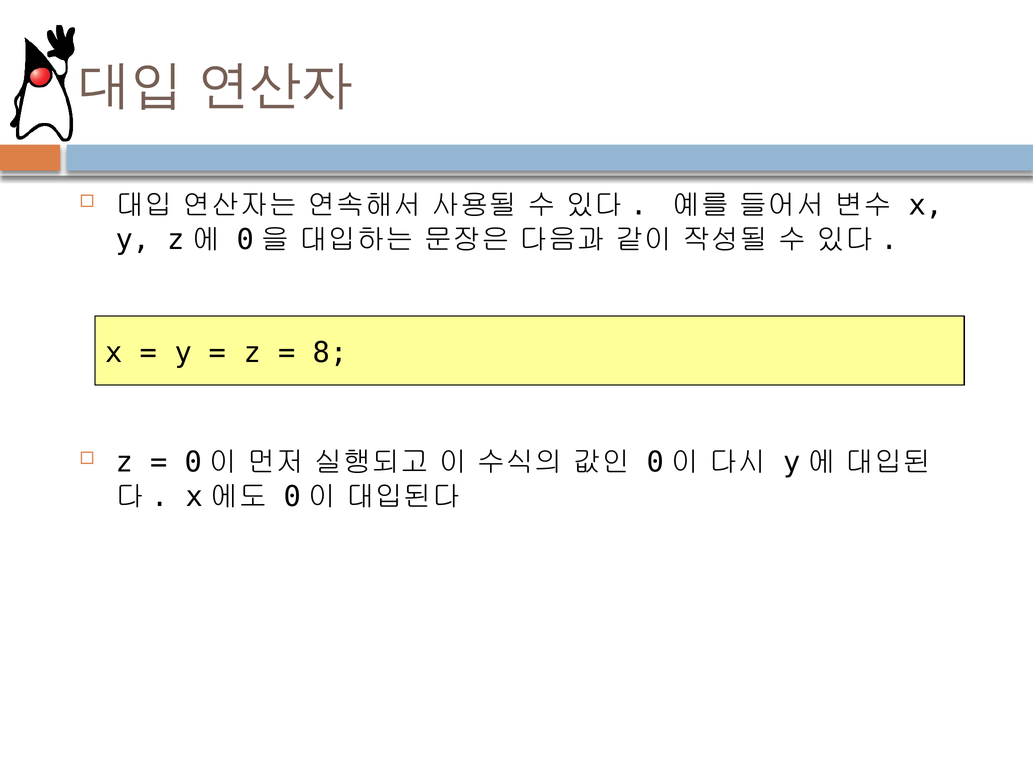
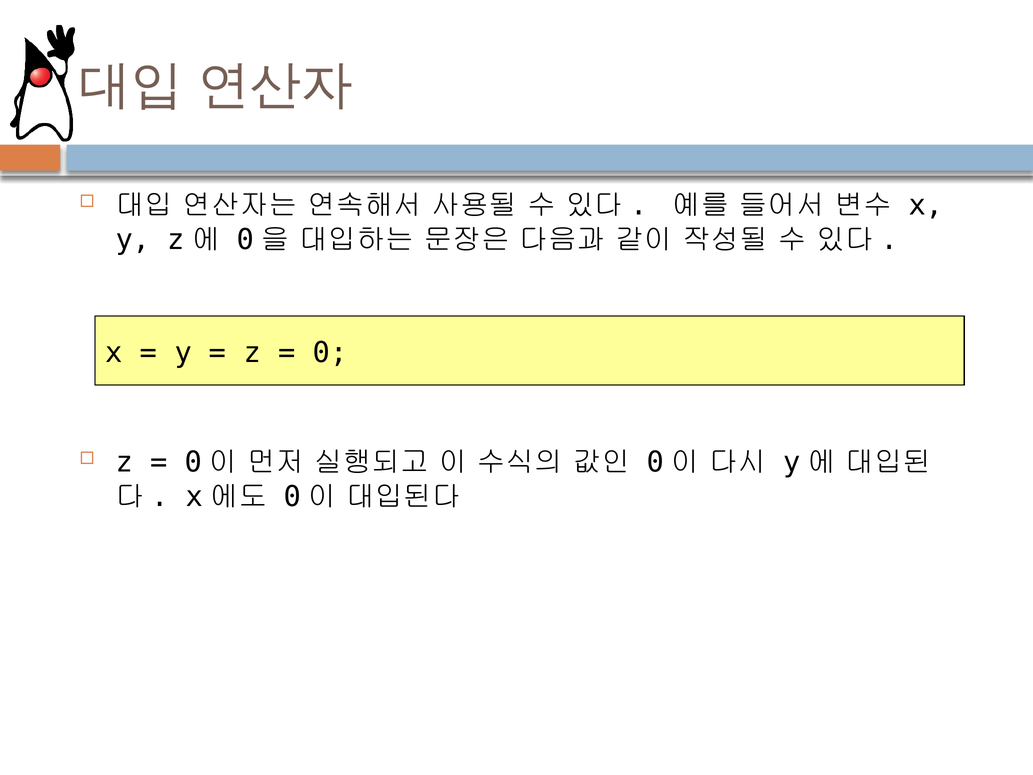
8: 8 -> 0 (330, 352)
